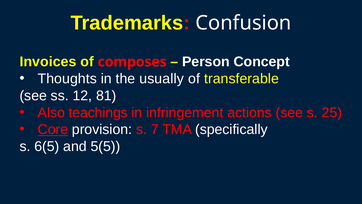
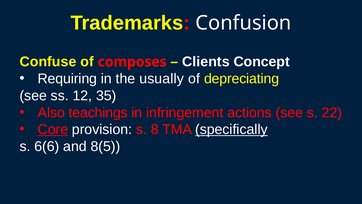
Invoices: Invoices -> Confuse (48, 62)
Person: Person -> Clients (206, 62)
Thoughts: Thoughts -> Requiring (67, 79)
transferable: transferable -> depreciating (242, 79)
81: 81 -> 35 (106, 96)
25: 25 -> 22 (332, 112)
7: 7 -> 8 (155, 129)
specifically underline: none -> present (231, 129)
6(5: 6(5 -> 6(6 (47, 146)
5(5: 5(5 -> 8(5 (105, 146)
